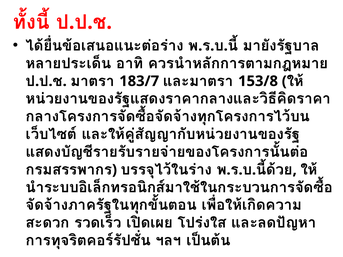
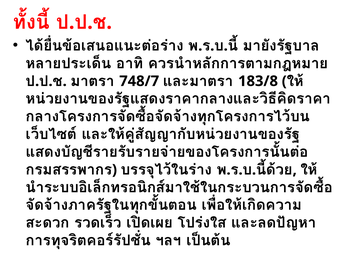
183/7: 183/7 -> 748/7 (139, 81)
153/8: 153/8 -> 183/8 (258, 81)
